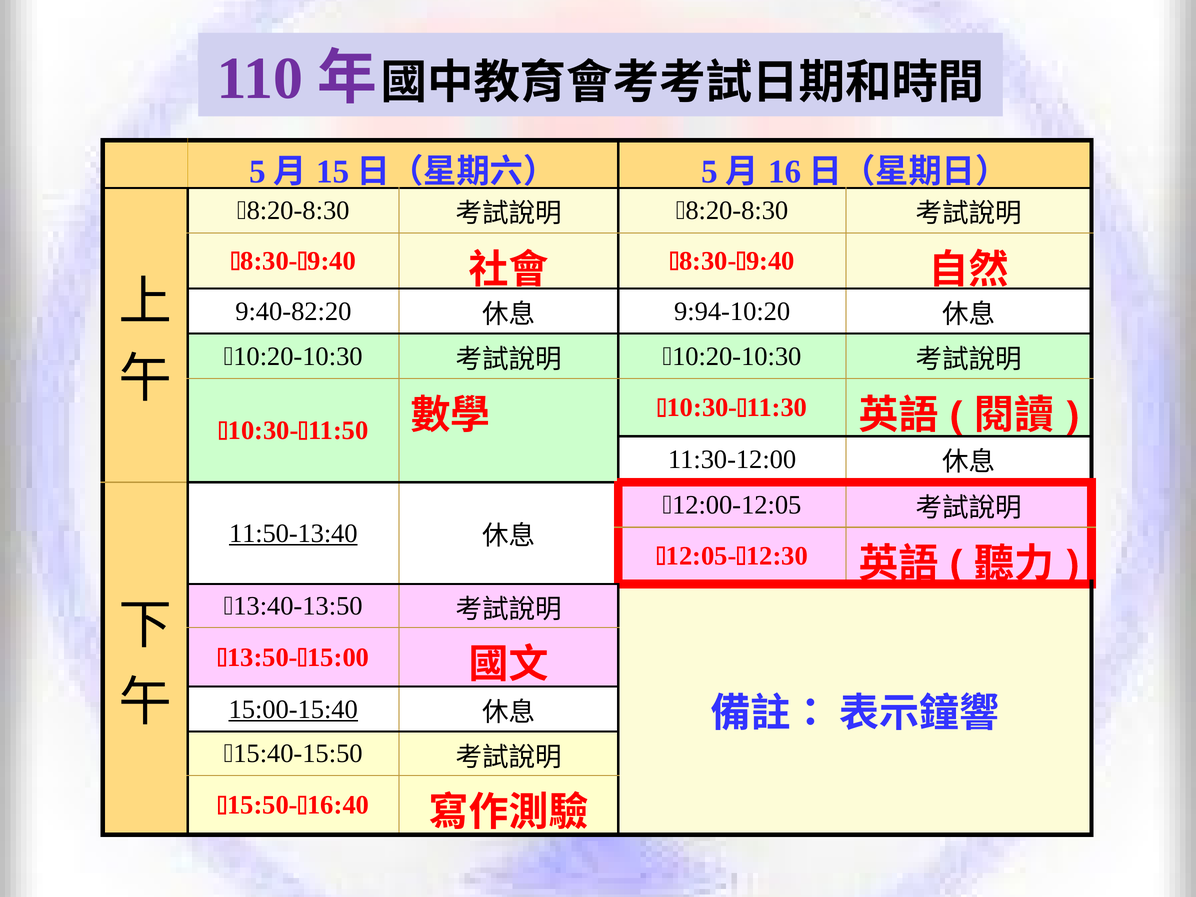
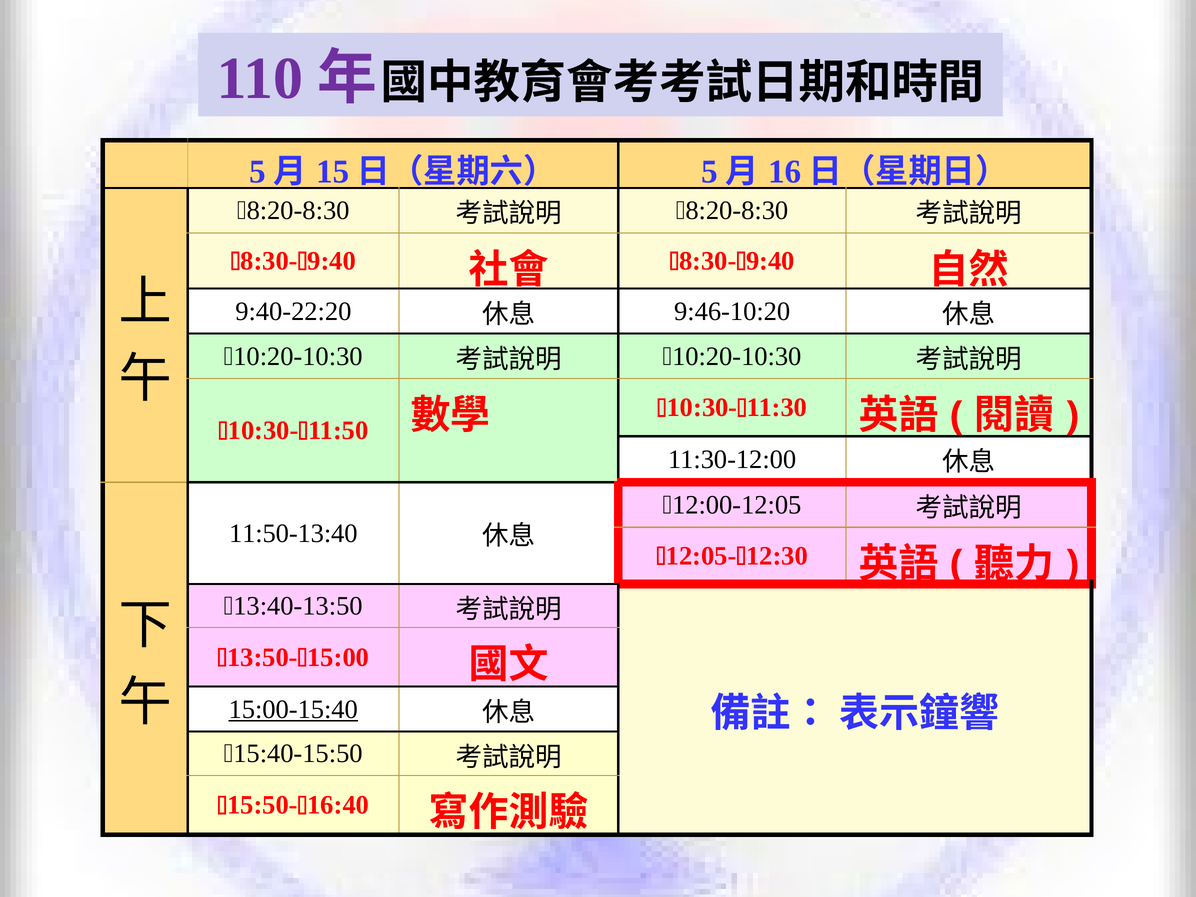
9:40-82:20: 9:40-82:20 -> 9:40-22:20 (293, 311)
9:94-10:20: 9:94-10:20 -> 9:46-10:20 (732, 311)
11:50-13:40 underline: present -> none (293, 533)
